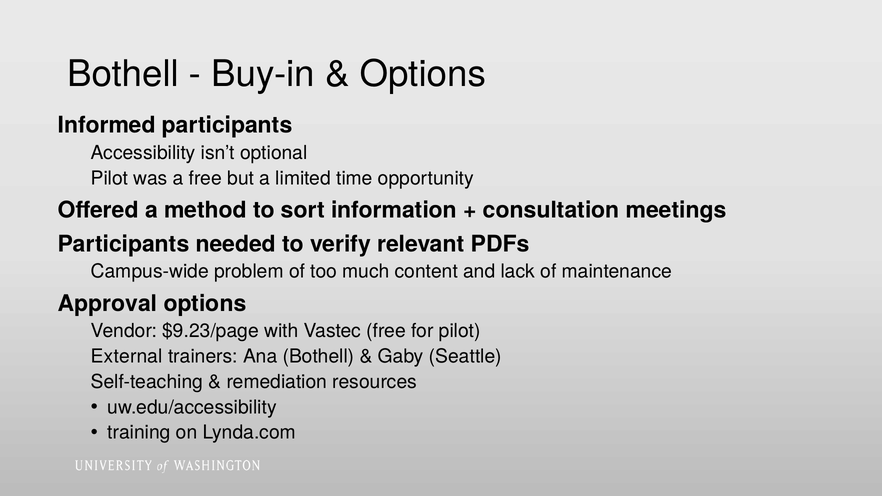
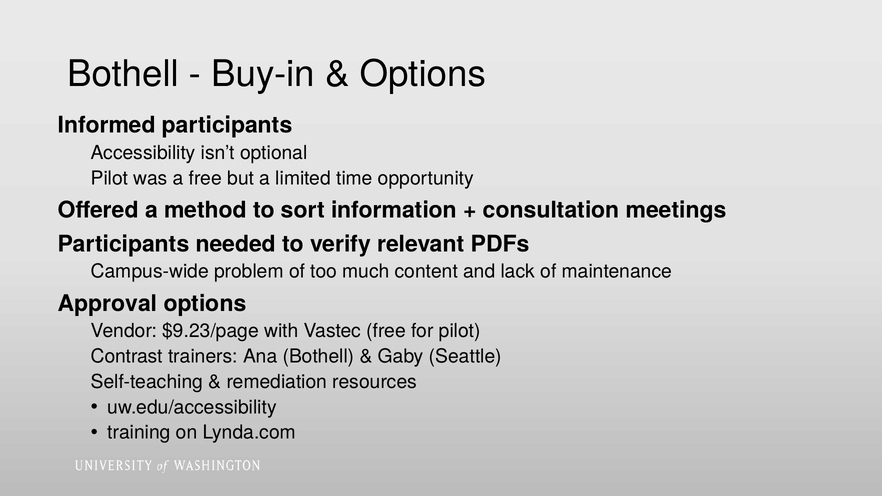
External: External -> Contrast (127, 356)
